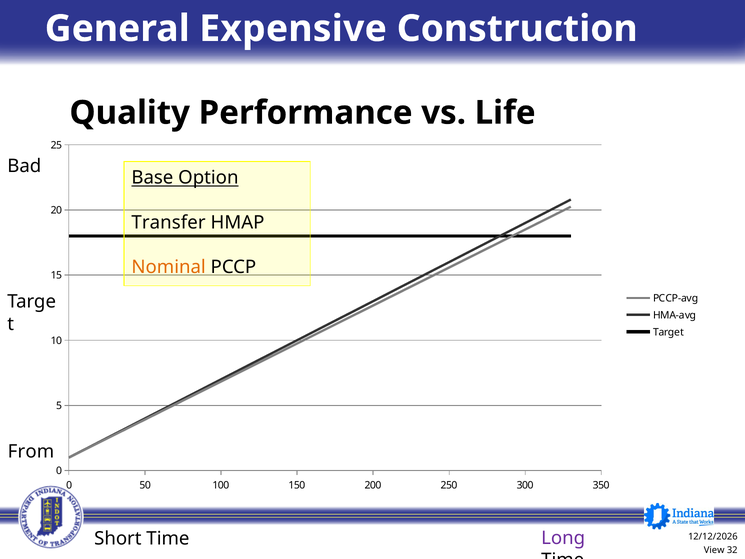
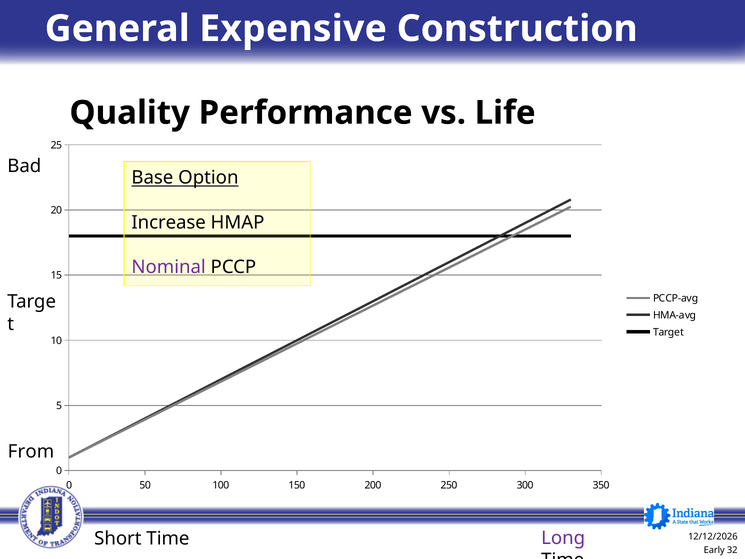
Transfer: Transfer -> Increase (169, 222)
Nominal colour: orange -> purple (169, 267)
View: View -> Early (714, 550)
